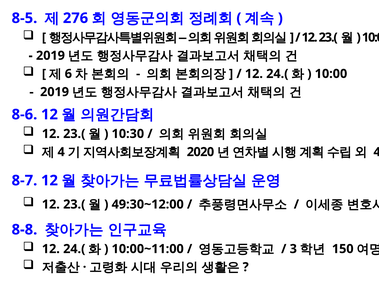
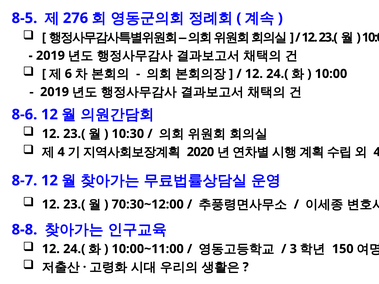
49:30~12:00: 49:30~12:00 -> 70:30~12:00 (148, 205)
